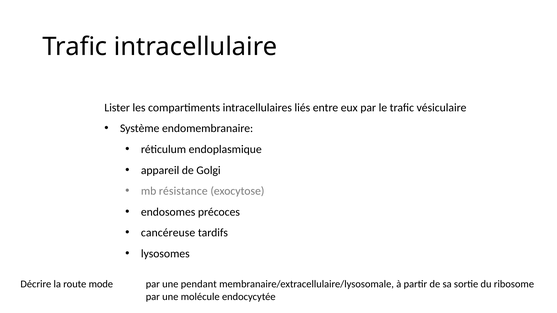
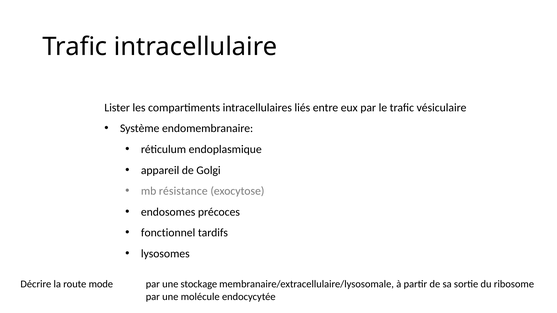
cancéreuse: cancéreuse -> fonctionnel (168, 233)
pendant: pendant -> stockage (199, 284)
